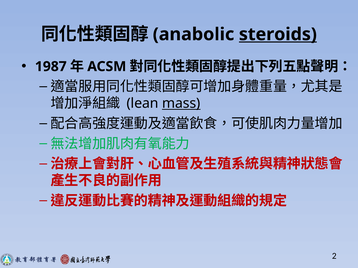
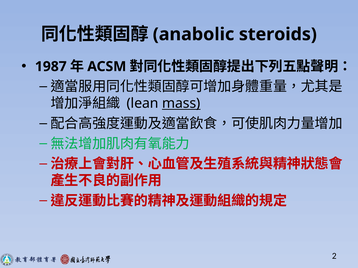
steroids underline: present -> none (278, 34)
